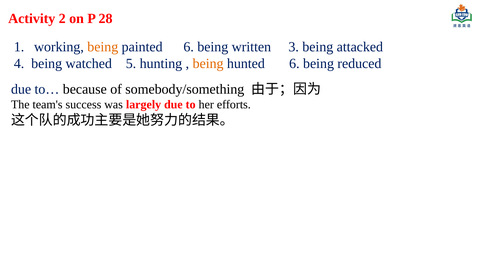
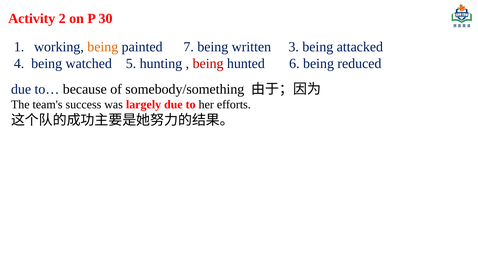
28: 28 -> 30 (106, 18)
painted 6: 6 -> 7 (189, 47)
being colour: orange -> red (208, 63)
